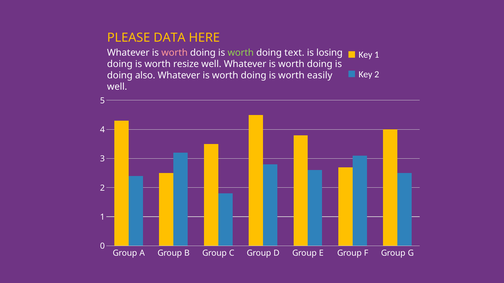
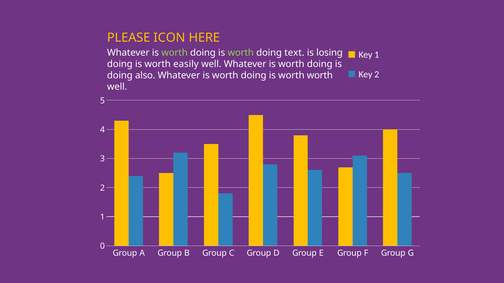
DATA: DATA -> ICON (169, 38)
worth colour: pink -> light green (175, 53)
resize: resize -> easily (186, 64)
worth easily: easily -> worth (320, 76)
